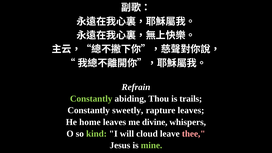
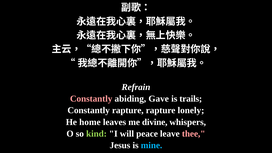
Constantly colour: light green -> pink (91, 99)
Thou: Thou -> Gave (159, 99)
Constantly sweetly: sweetly -> rapture (128, 110)
rapture leaves: leaves -> lonely (191, 110)
cloud: cloud -> peace (147, 134)
mine colour: light green -> light blue (152, 145)
